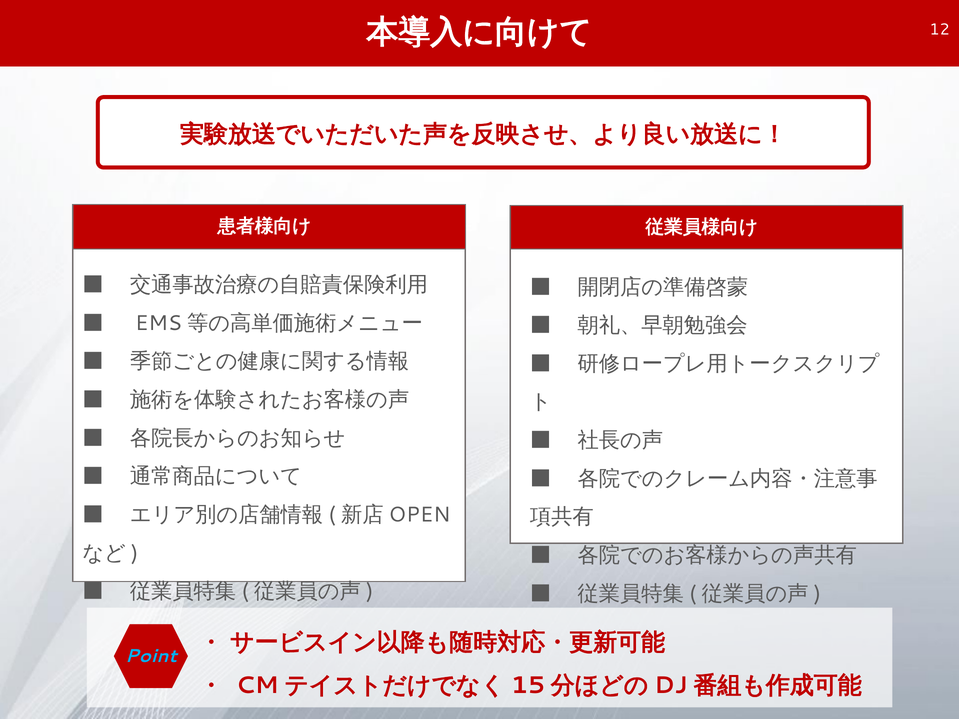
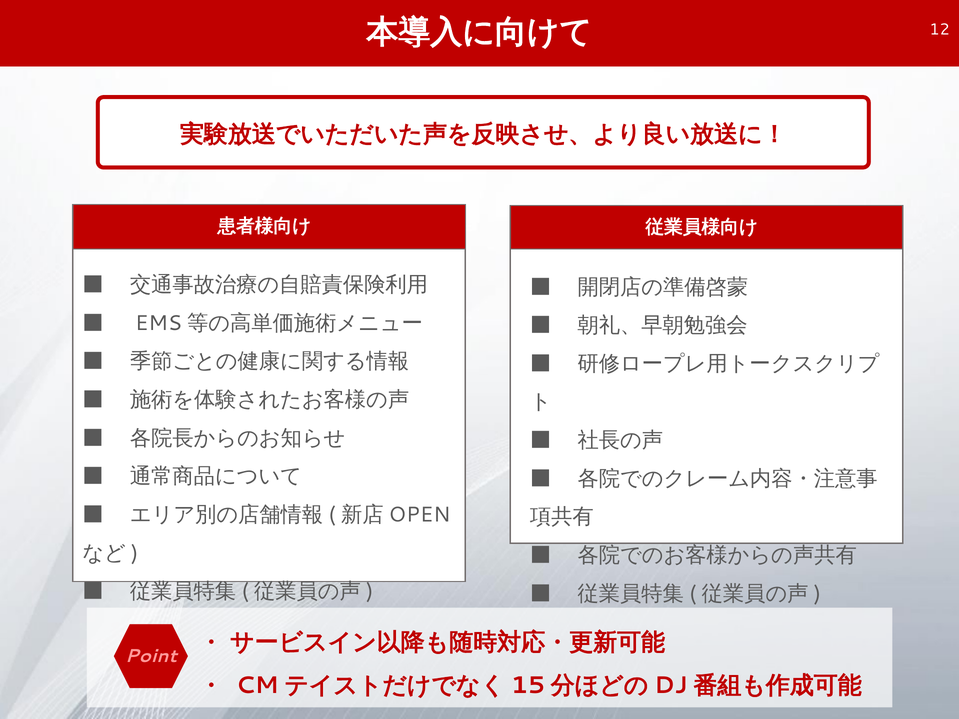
Point colour: light blue -> pink (151, 656)
